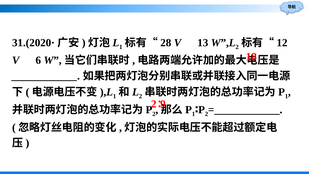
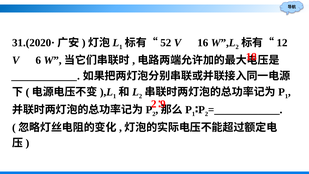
28: 28 -> 52 (166, 43)
13: 13 -> 16 (203, 43)
